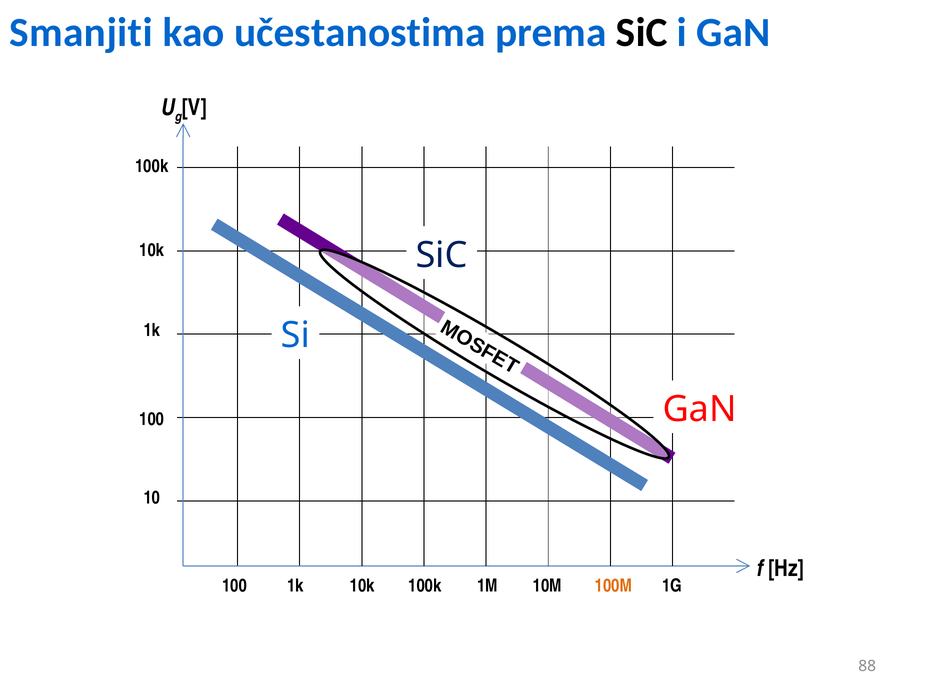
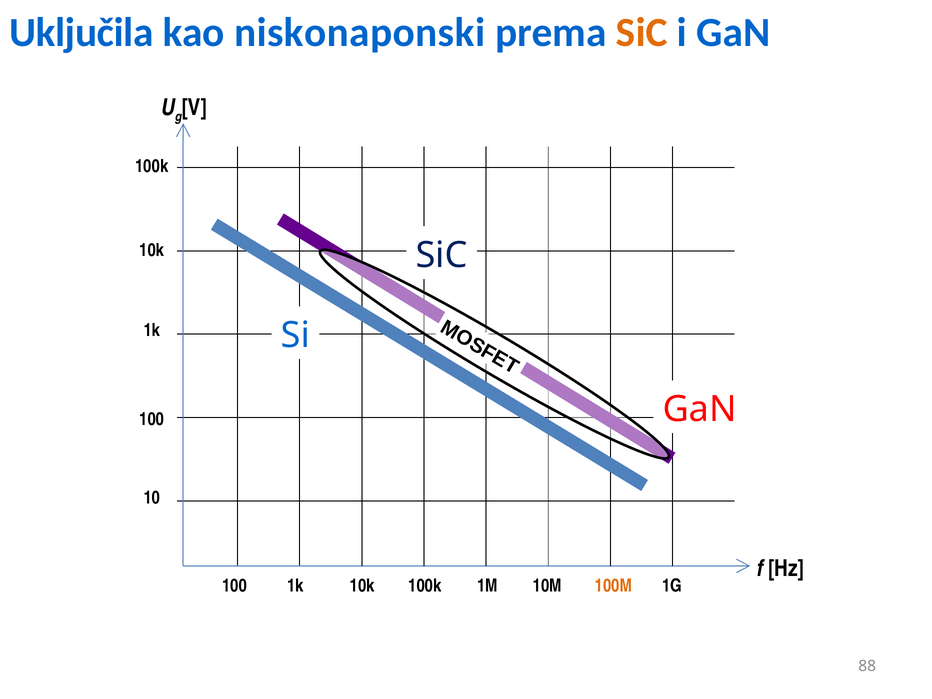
Smanjiti: Smanjiti -> Uključila (81, 32)
učestanostima: učestanostima -> niskonaponski (360, 32)
SiC colour: black -> orange (642, 32)
